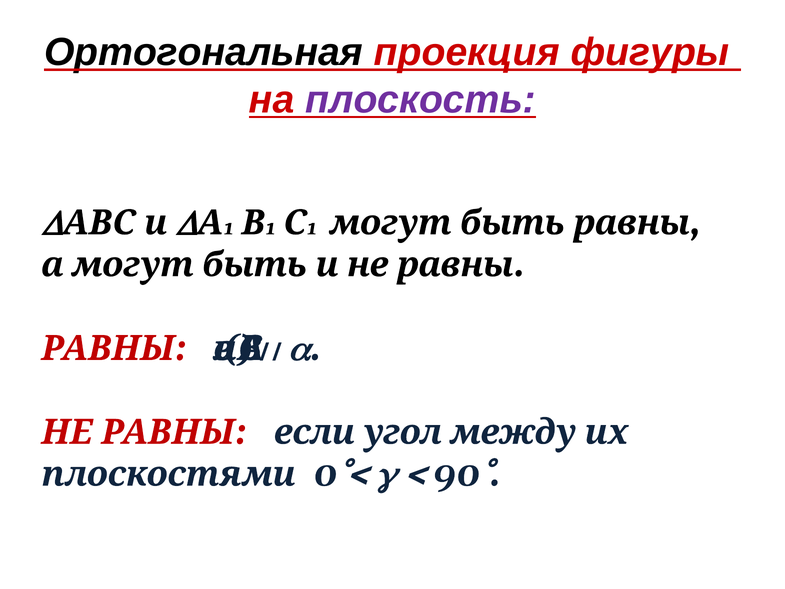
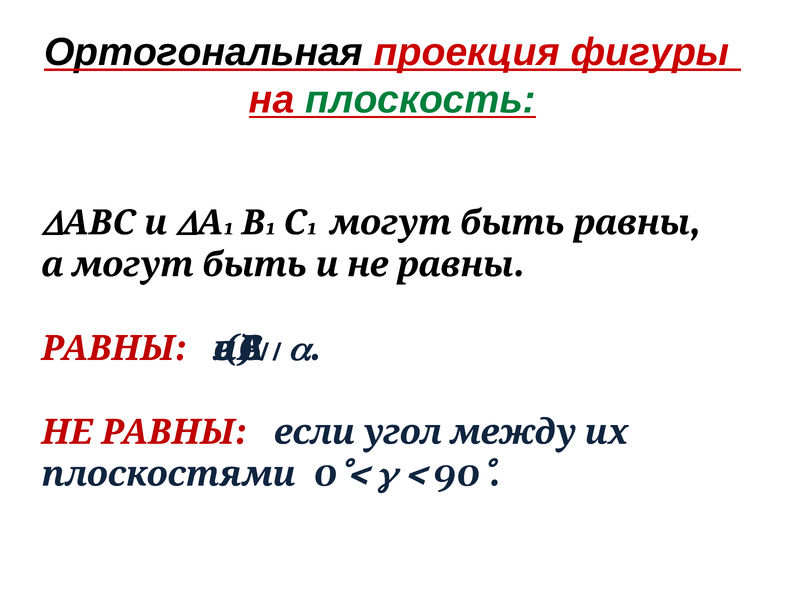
плоскость colour: purple -> green (421, 100)
